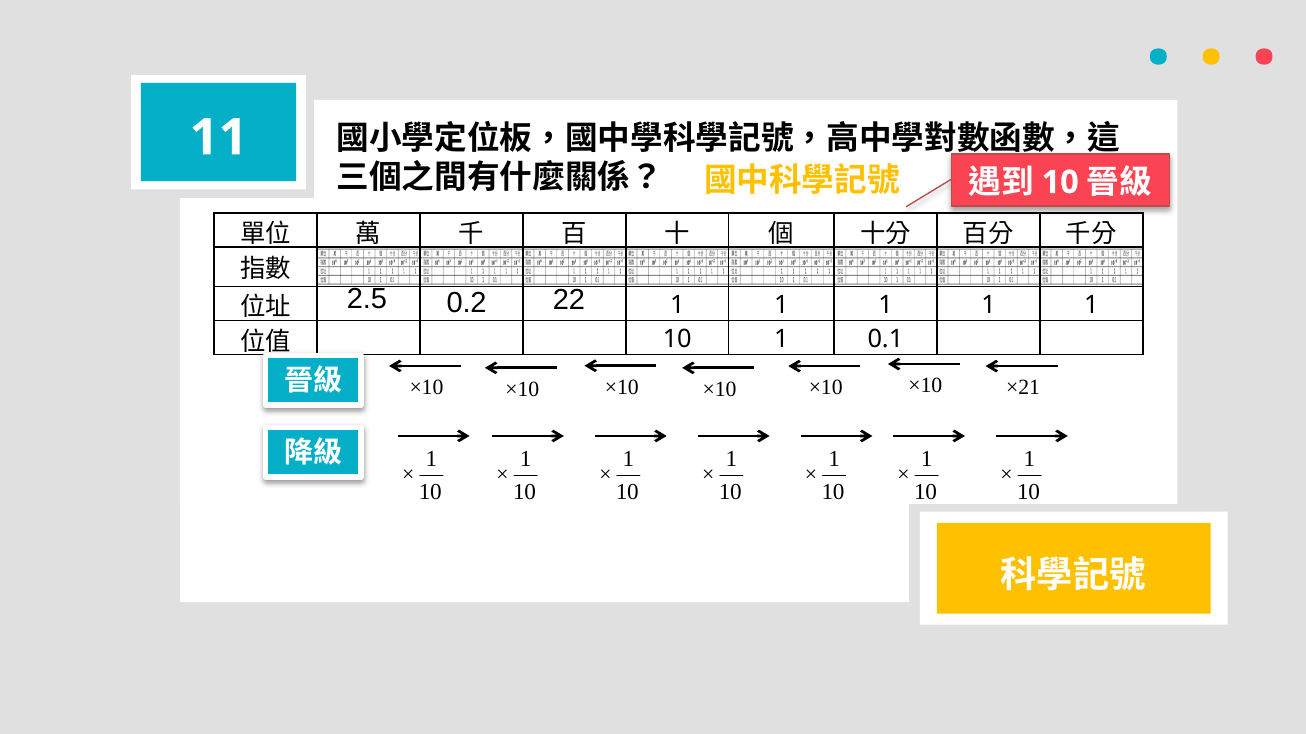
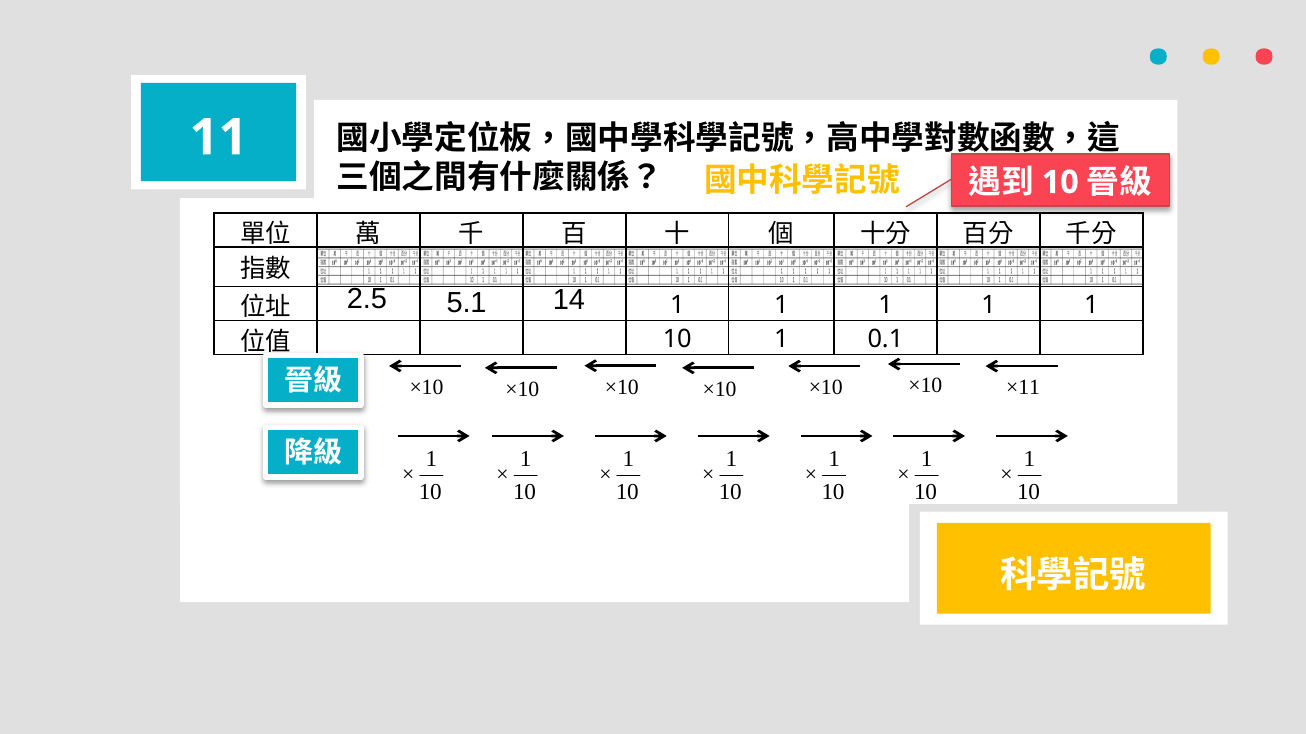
22: 22 -> 14 (569, 301)
0.2: 0.2 -> 5.1 (467, 304)
×21: ×21 -> ×11 (1023, 388)
